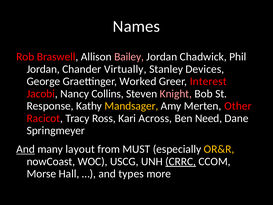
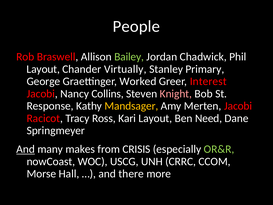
Names: Names -> People (136, 26)
Bailey colour: pink -> light green (129, 57)
Jordan: Jordan -> Layout (43, 69)
Devices: Devices -> Primary (205, 69)
Merten Other: Other -> Jacobi (238, 106)
Kari Across: Across -> Layout (155, 118)
layout: layout -> makes (80, 149)
MUST: MUST -> CRISIS (136, 149)
OR&R colour: yellow -> light green (219, 149)
CRRC underline: present -> none (181, 161)
types: types -> there (131, 174)
